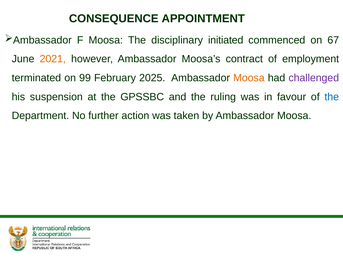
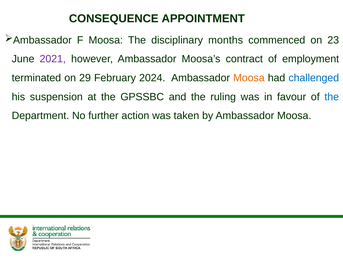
initiated: initiated -> months (226, 40)
67: 67 -> 23 (333, 40)
2021 colour: orange -> purple (53, 59)
99: 99 -> 29 (85, 78)
2025: 2025 -> 2024 (152, 78)
challenged colour: purple -> blue (314, 78)
